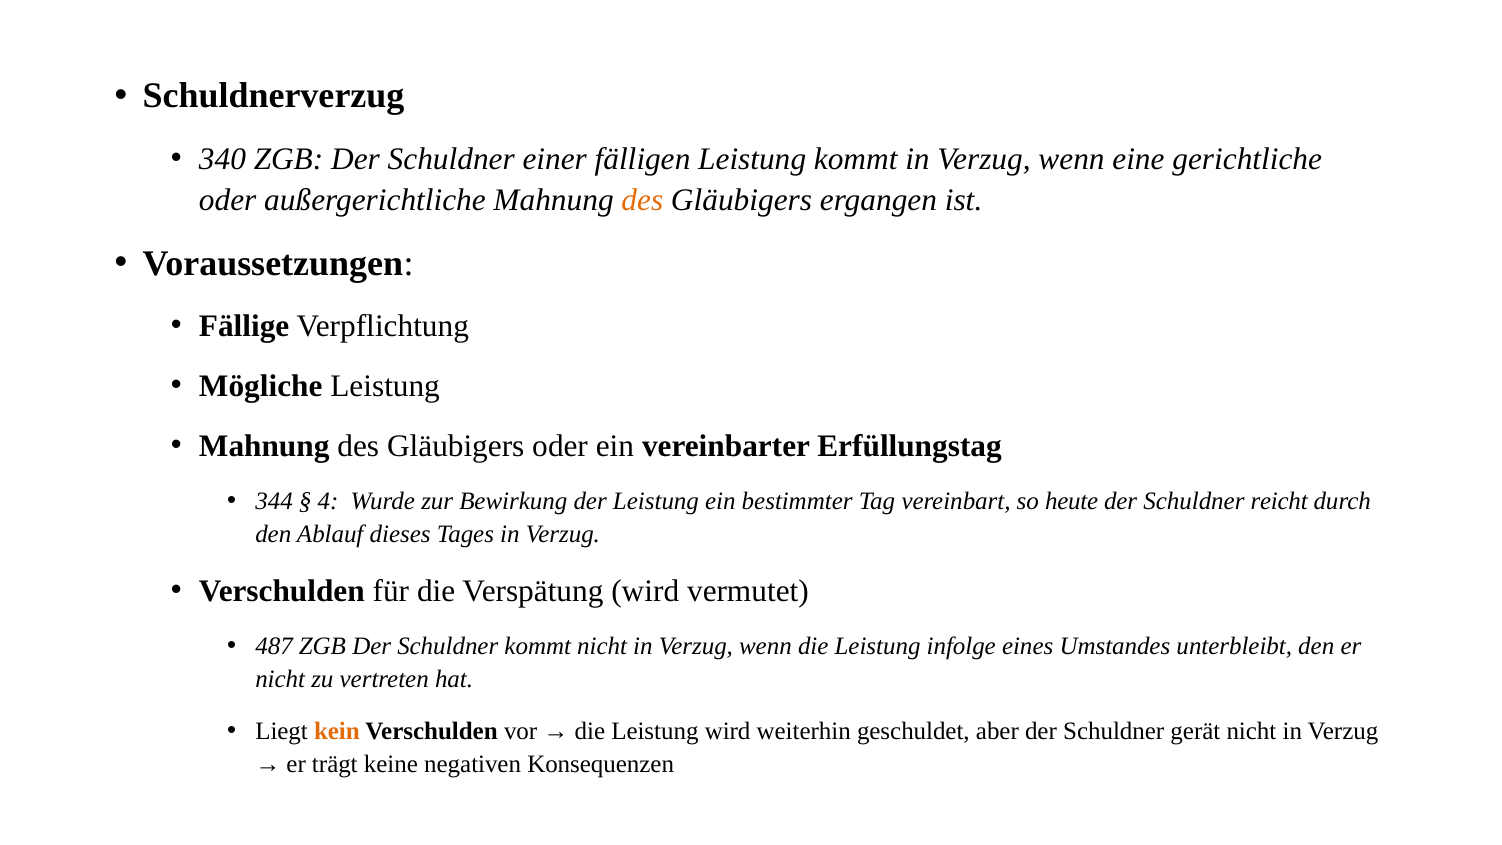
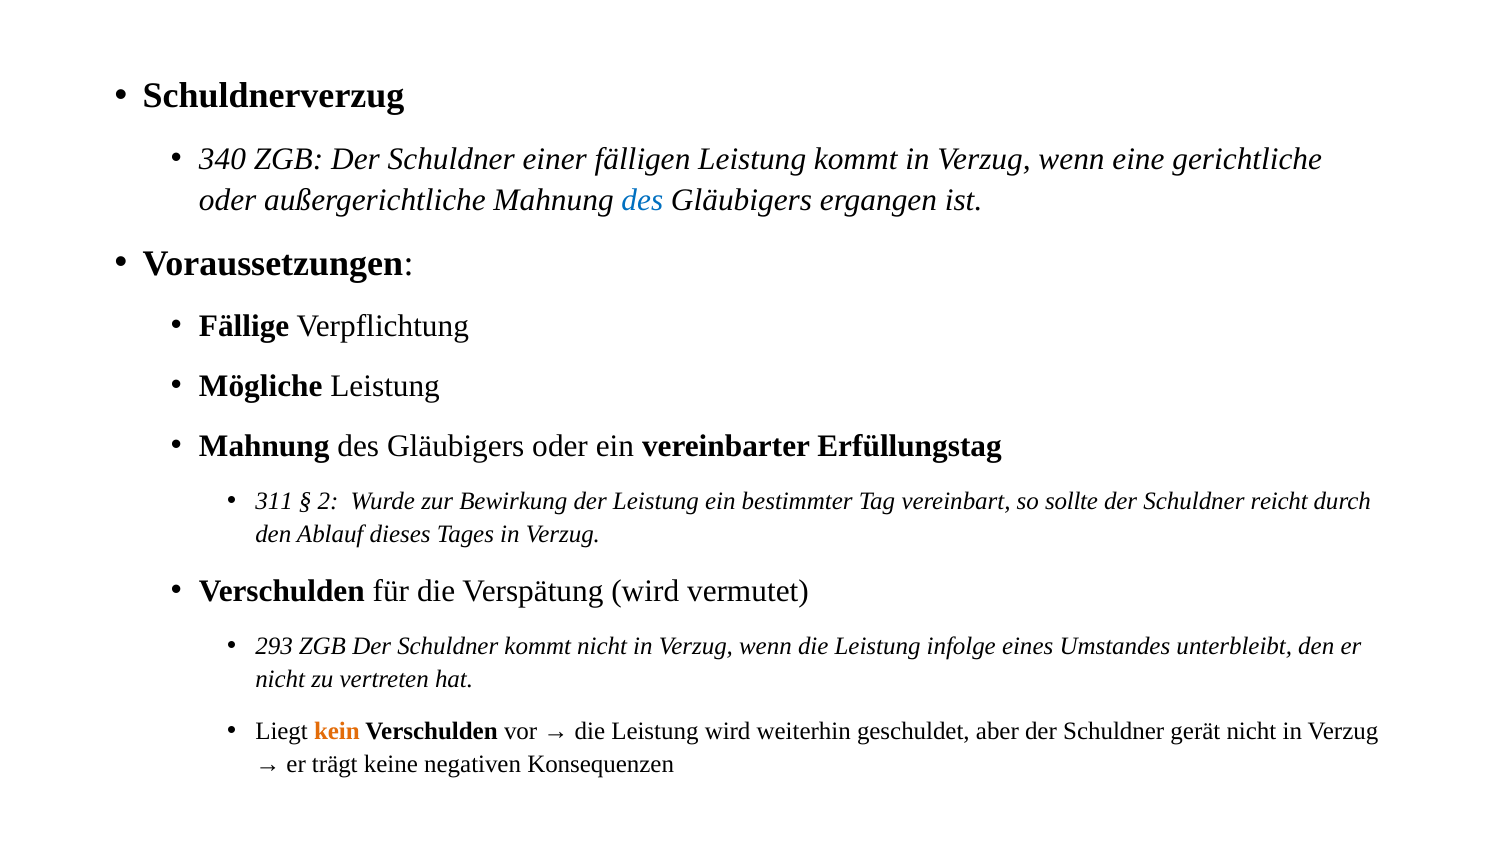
des colour: orange -> blue (642, 200)
344: 344 -> 311 (274, 502)
4: 4 -> 2 (328, 502)
heute: heute -> sollte (1072, 502)
487: 487 -> 293 (274, 646)
